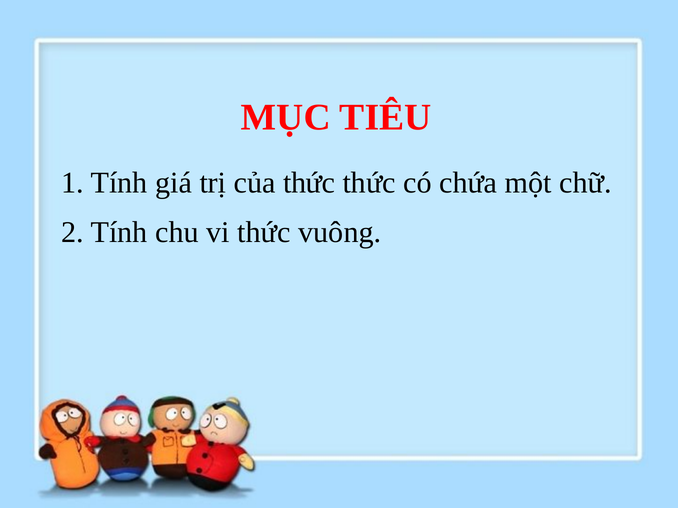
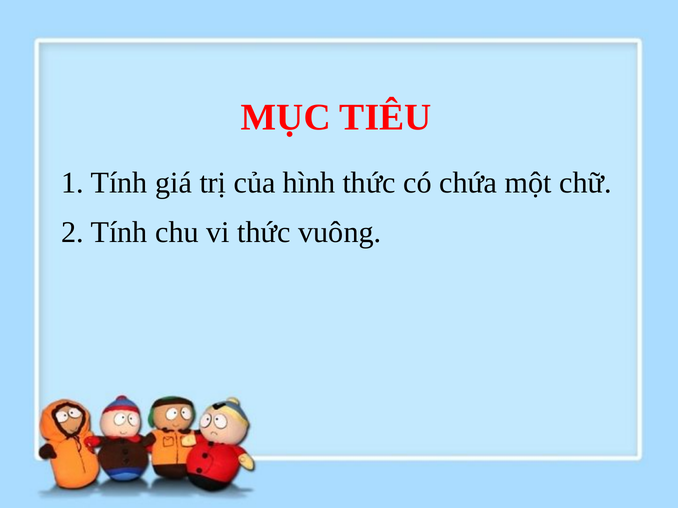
của thức: thức -> hình (309, 183)
